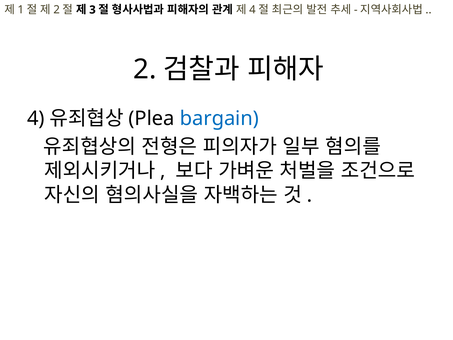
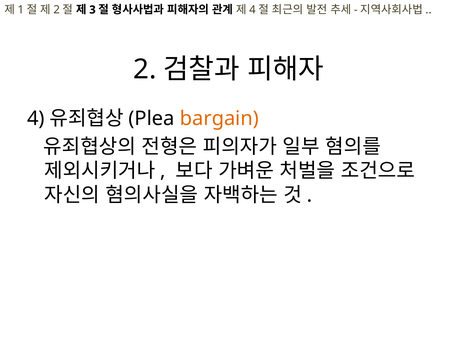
bargain colour: blue -> orange (219, 118)
